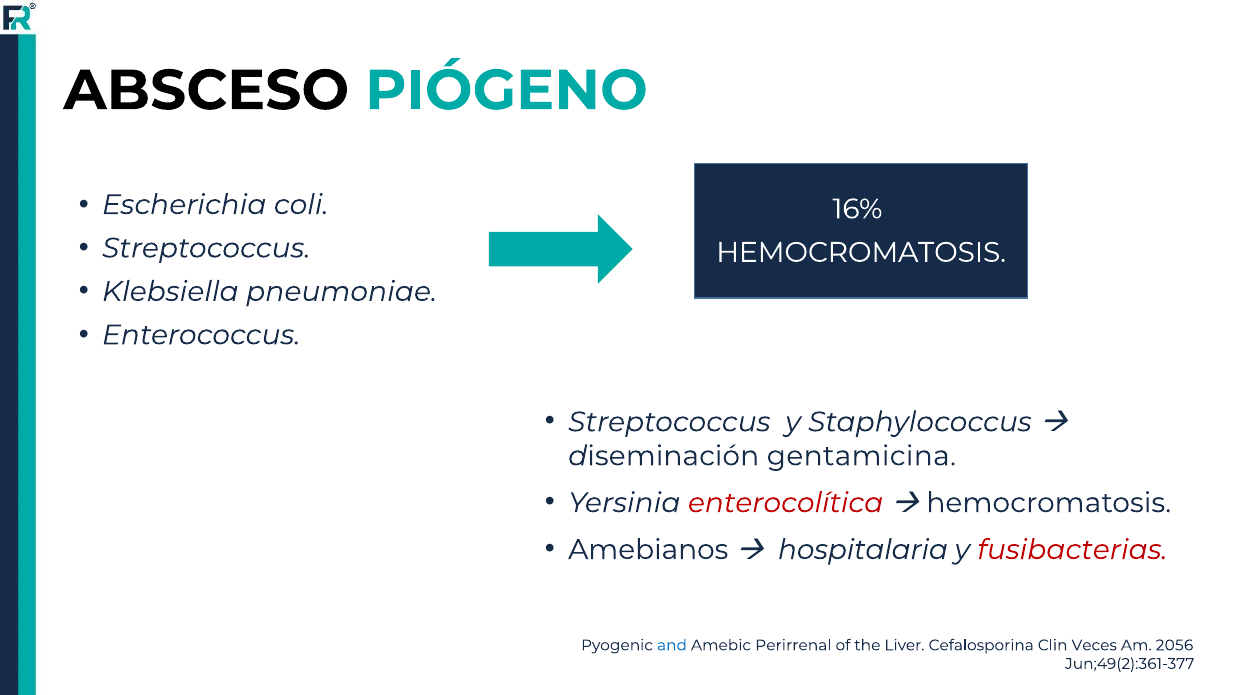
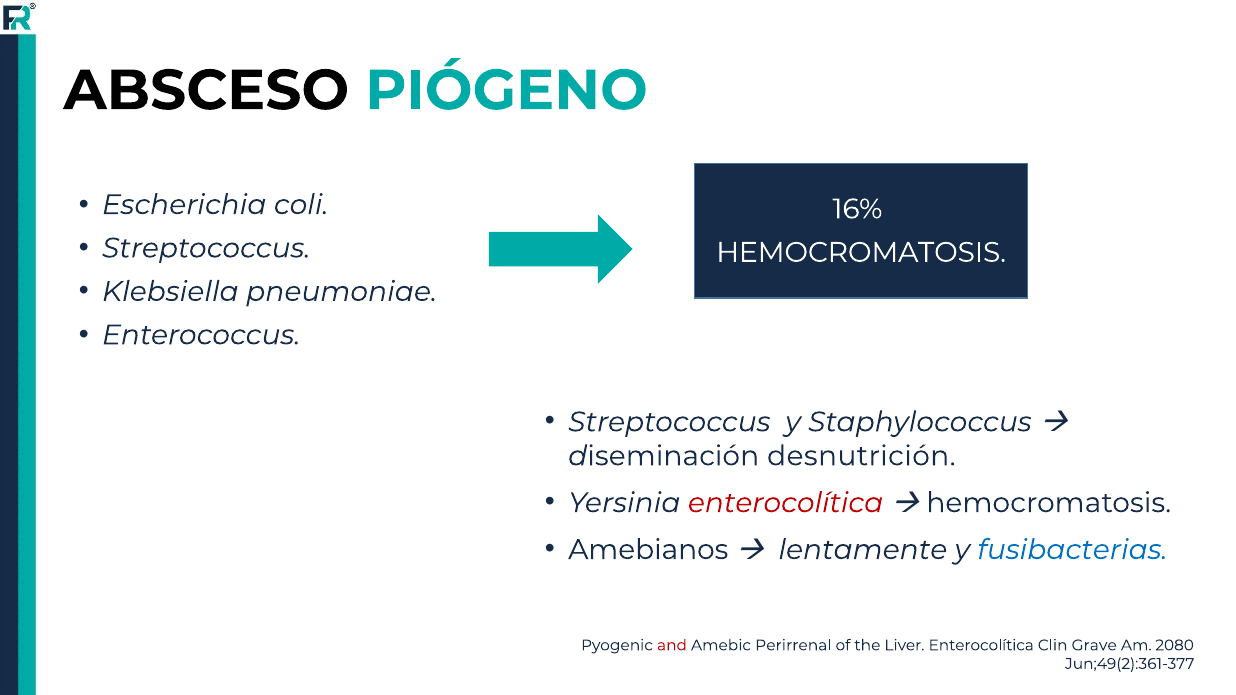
gentamicina: gentamicina -> desnutrición (861, 456)
hospitalaria: hospitalaria -> lentamente (863, 550)
fusibacterias colour: red -> blue (1072, 550)
and colour: blue -> red (672, 645)
Liver Cefalosporina: Cefalosporina -> Enterocolítica (981, 645)
Veces: Veces -> Grave (1094, 645)
2056: 2056 -> 2080 (1175, 645)
